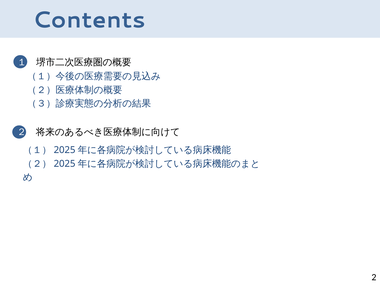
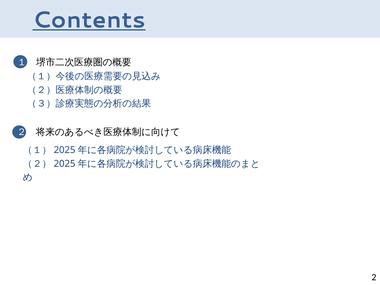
Contents underline: none -> present (89, 20)
